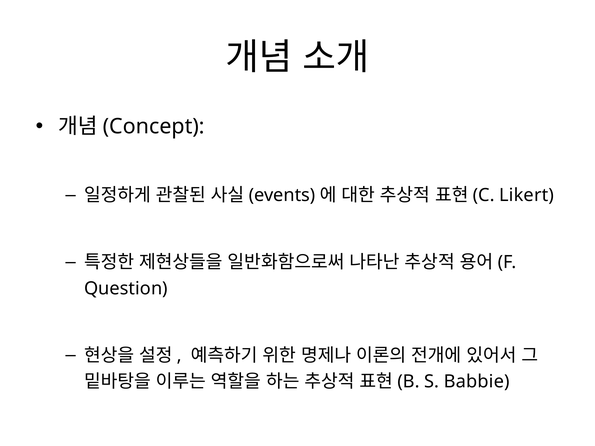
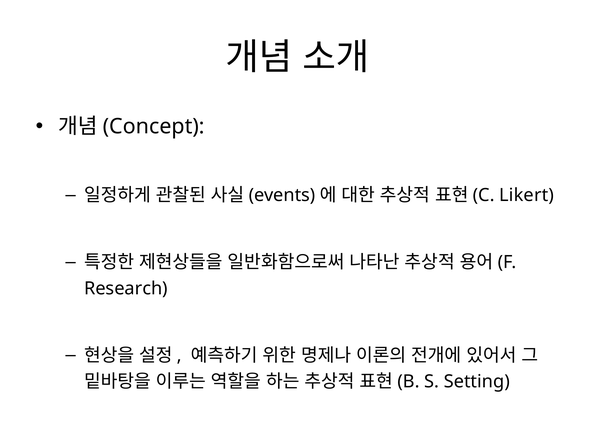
Question: Question -> Research (126, 289)
Babbie: Babbie -> Setting (477, 382)
